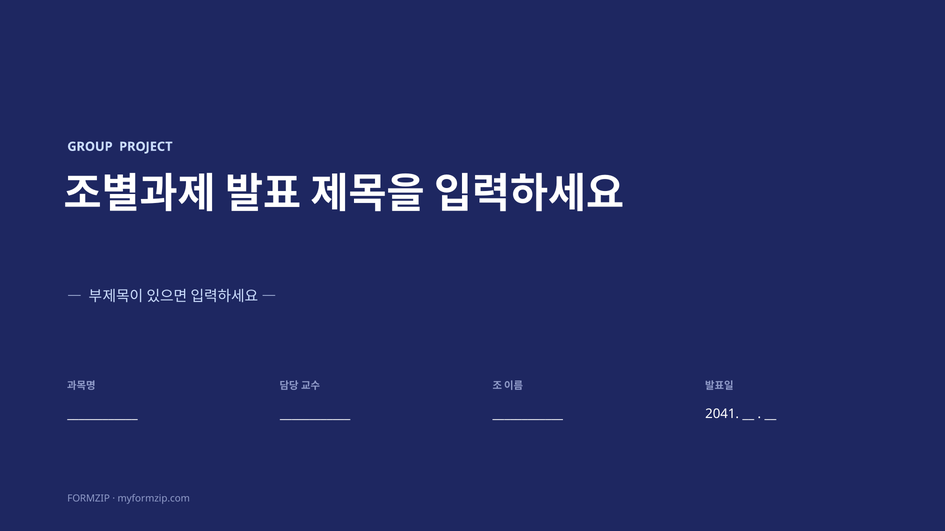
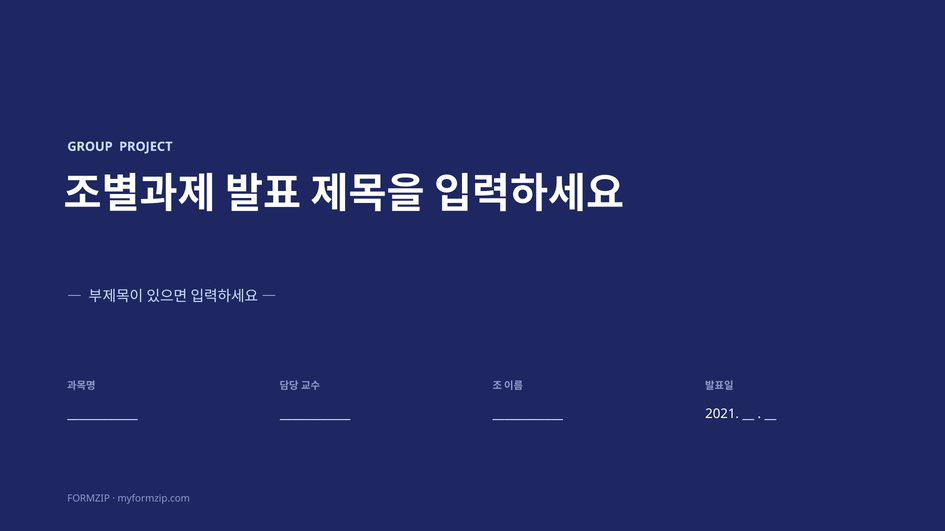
2041: 2041 -> 2021 (722, 414)
